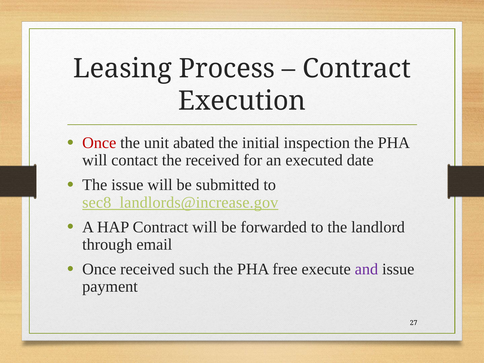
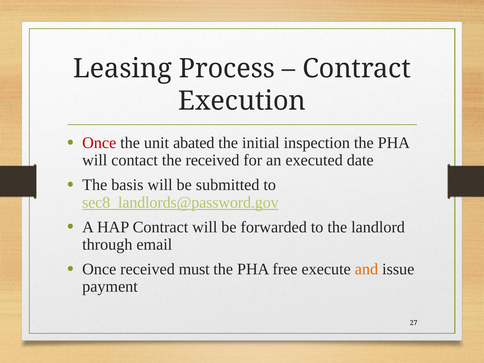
The issue: issue -> basis (127, 185)
sec8_landlords@increase.gov: sec8_landlords@increase.gov -> sec8_landlords@password.gov (180, 202)
such: such -> must (194, 269)
and colour: purple -> orange (366, 269)
